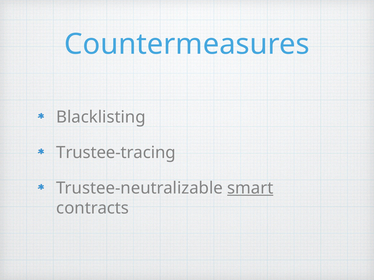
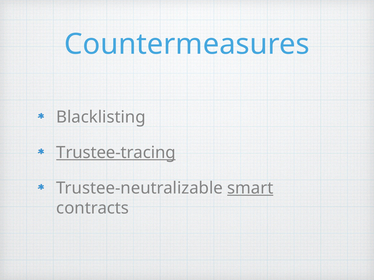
Trustee-tracing underline: none -> present (116, 153)
